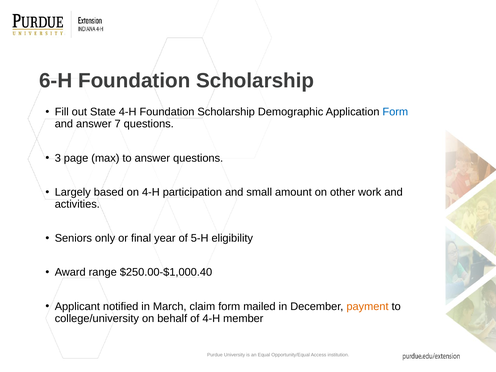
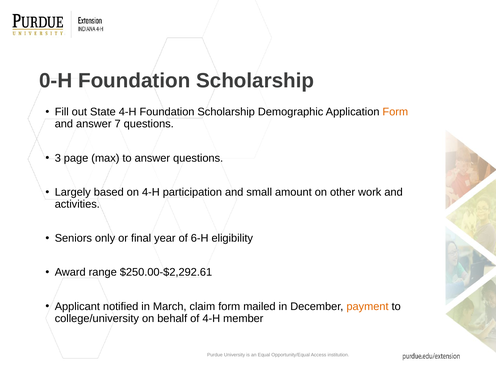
6-H: 6-H -> 0-H (56, 81)
Form colour: blue -> orange (395, 112)
5-H: 5-H -> 6-H (200, 238)
$250.00-$1,000.40: $250.00-$1,000.40 -> $250.00-$2,292.61 (166, 272)
